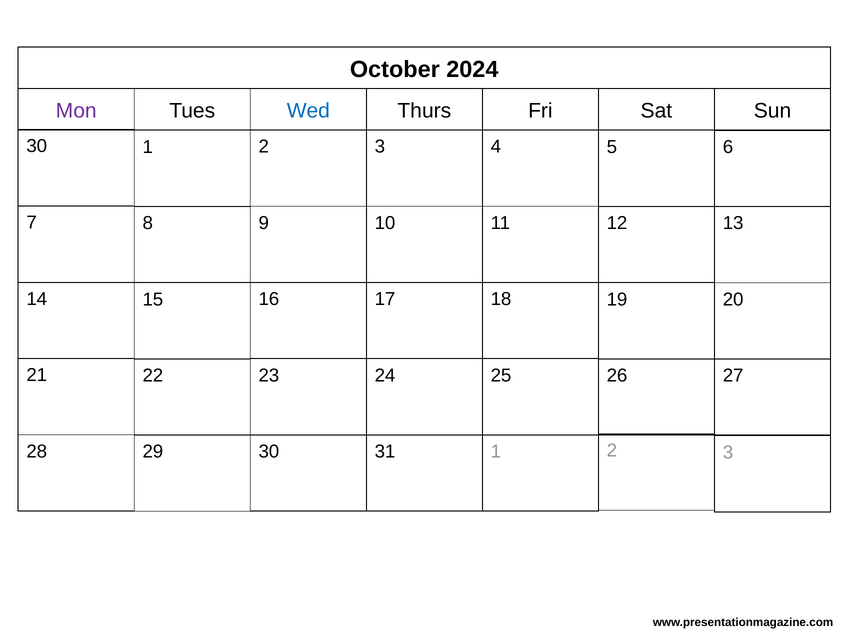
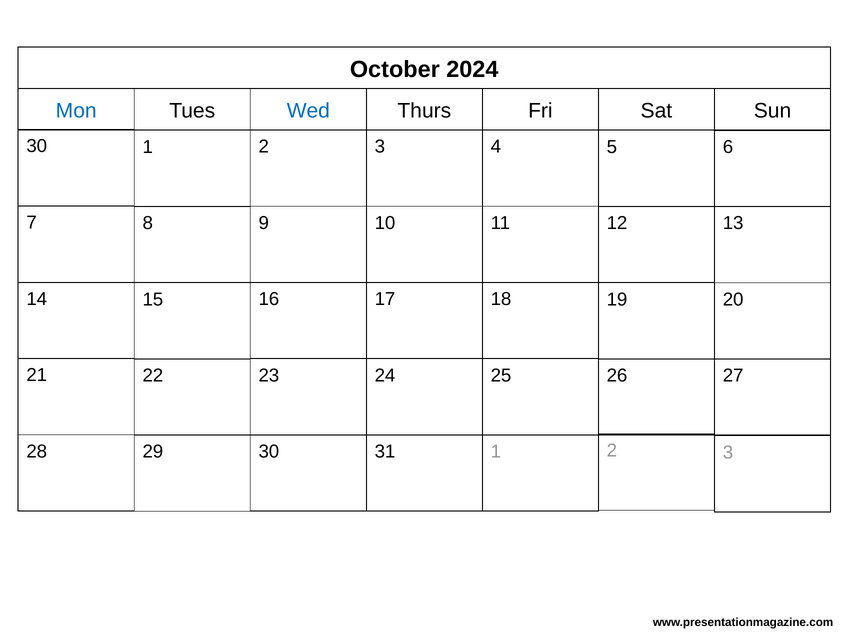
Mon colour: purple -> blue (76, 111)
